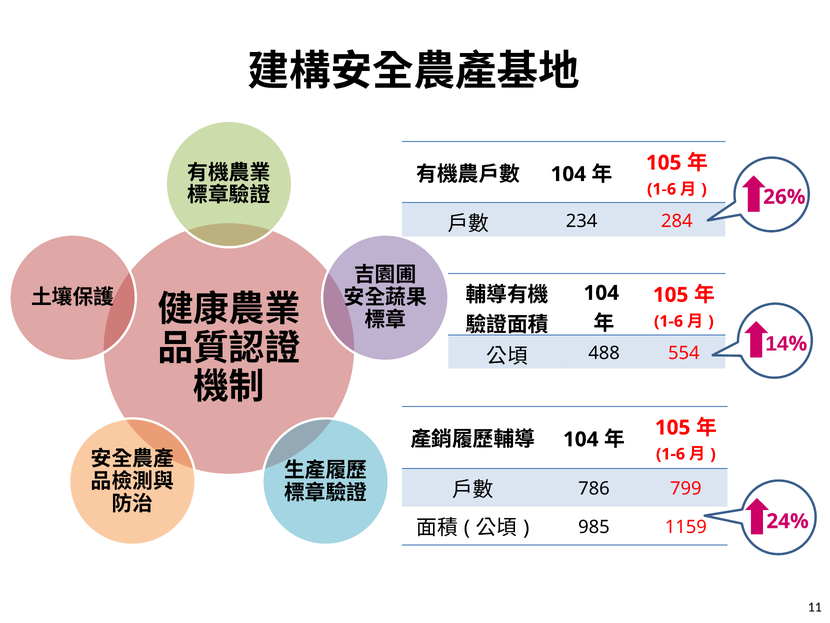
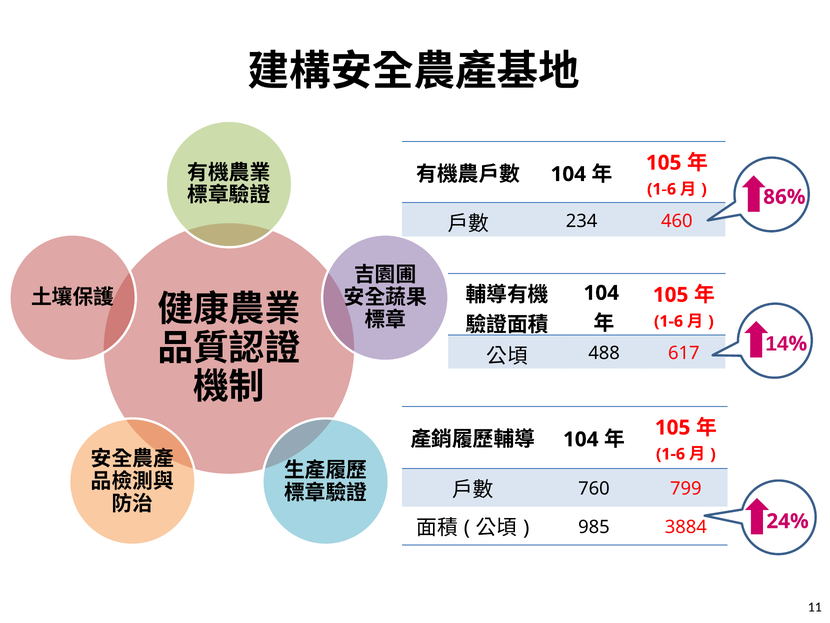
26%: 26% -> 86% (784, 197)
284: 284 -> 460 (677, 221)
554: 554 -> 617 (684, 353)
786: 786 -> 760 (594, 488)
1159: 1159 -> 3884 (686, 527)
